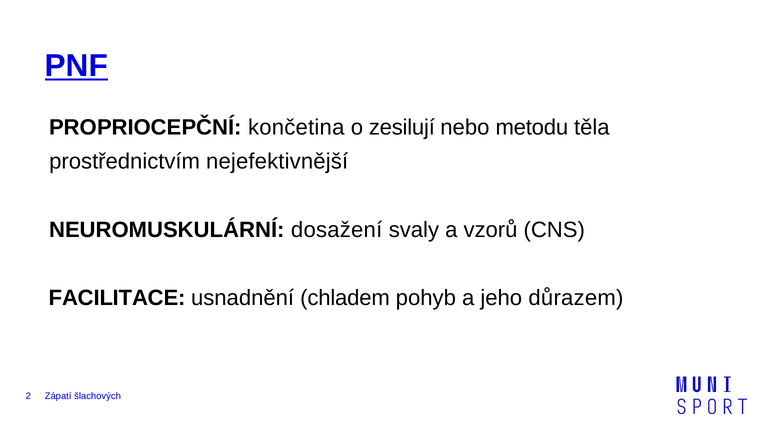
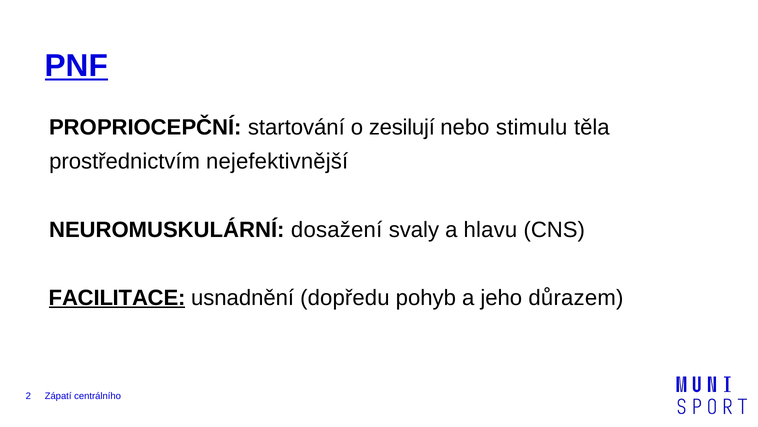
končetina: končetina -> startování (296, 127)
metodu: metodu -> stimulu (532, 127)
vzorů: vzorů -> hlavu (490, 229)
FACILITACE underline: none -> present (117, 297)
chladem: chladem -> dopředu (345, 297)
šlachových: šlachových -> centrálního (98, 396)
